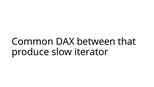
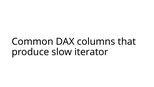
between: between -> columns (96, 41)
